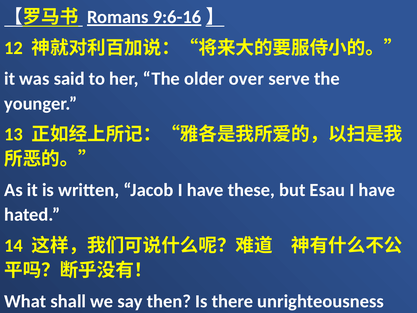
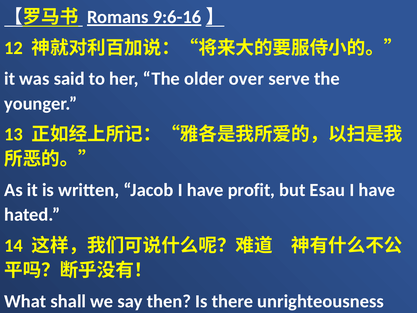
these: these -> profit (251, 190)
